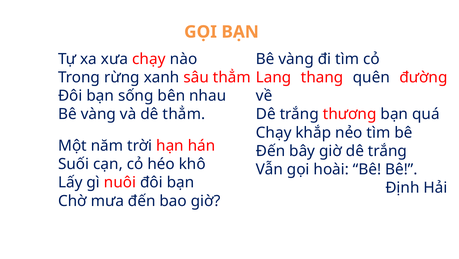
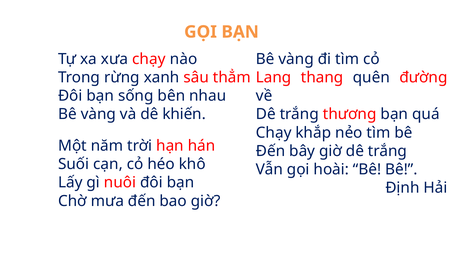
dê thẳm: thẳm -> khiến (184, 114)
